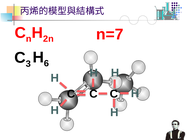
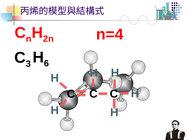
n=7: n=7 -> n=4 (110, 34)
